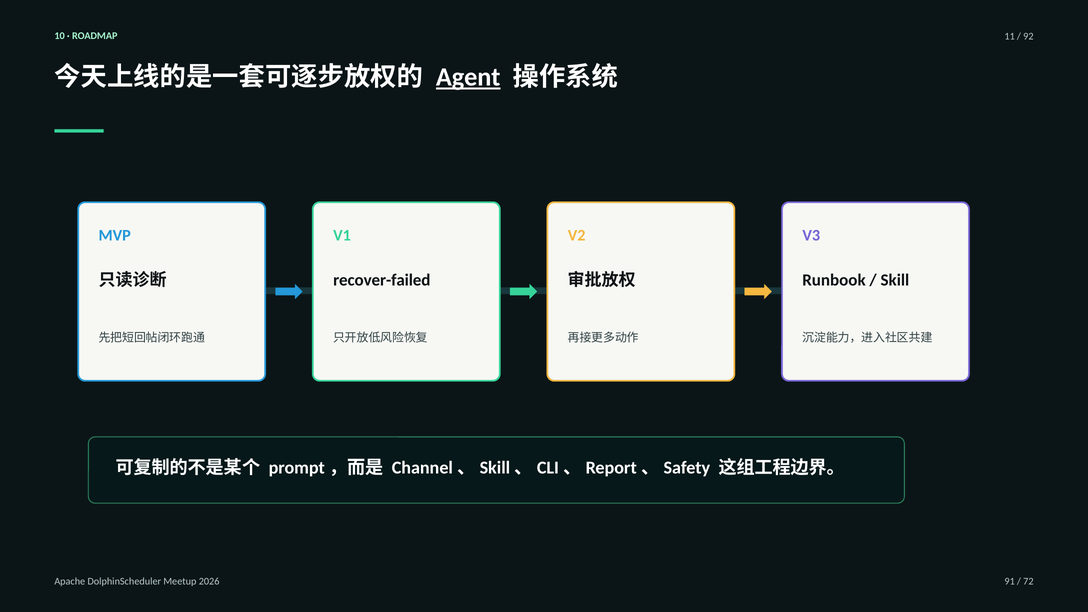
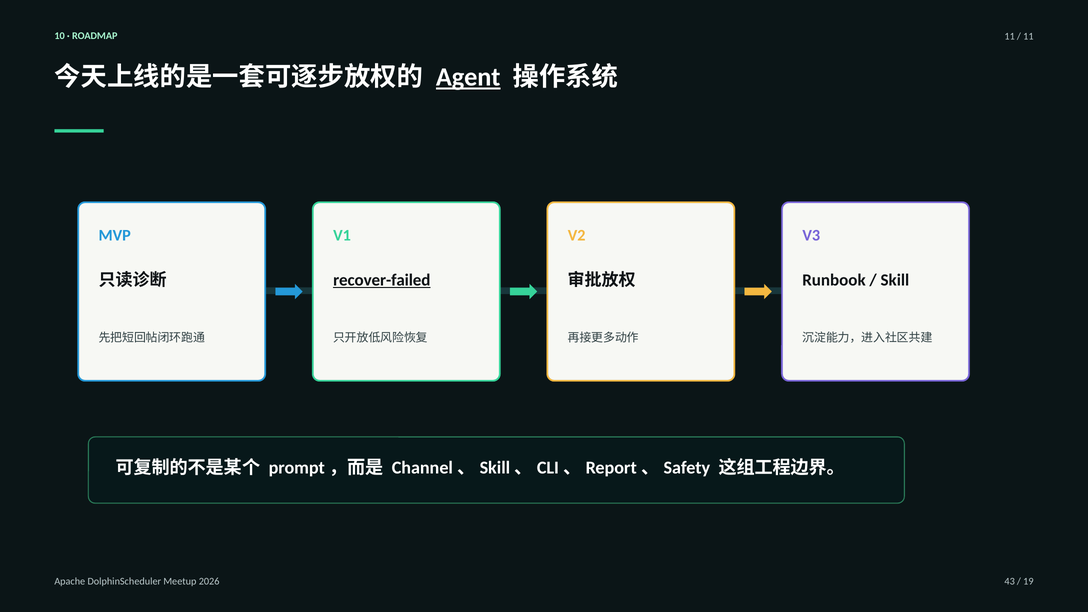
92: 92 -> 11 (1028, 37)
recover-failed underline: none -> present (382, 280)
91: 91 -> 43 (1010, 581)
72: 72 -> 19 (1028, 581)
